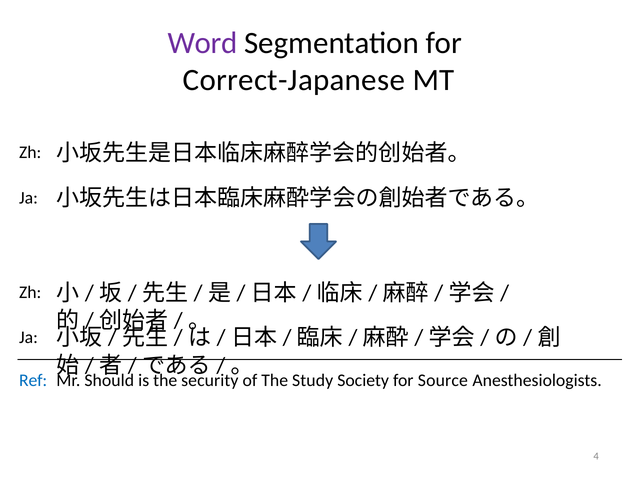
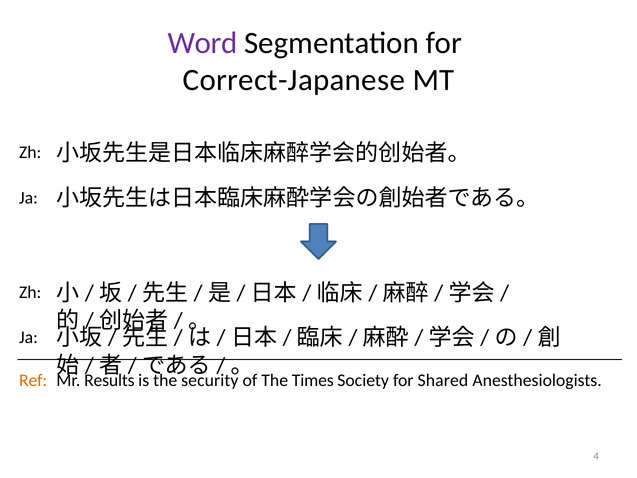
Ref colour: blue -> orange (33, 380)
Should: Should -> Results (109, 380)
Study: Study -> Times (313, 380)
Source: Source -> Shared (443, 380)
